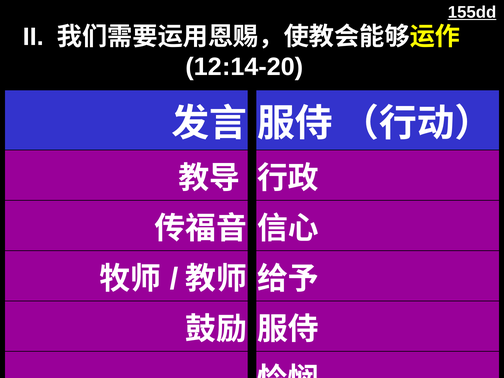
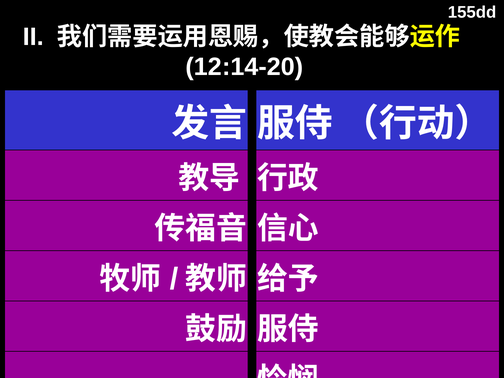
155dd underline: present -> none (472, 12)
